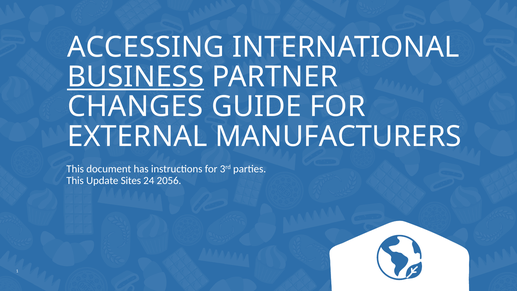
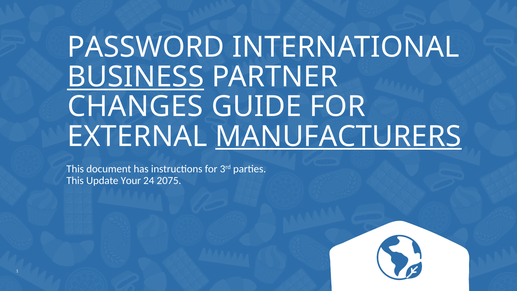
ACCESSING: ACCESSING -> PASSWORD (146, 47)
MANUFACTURERS underline: none -> present (338, 136)
Sites: Sites -> Your (131, 180)
2056: 2056 -> 2075 (169, 180)
